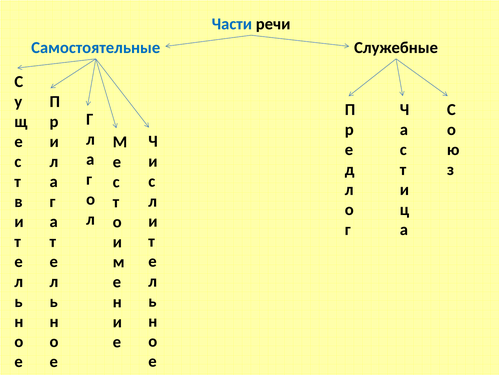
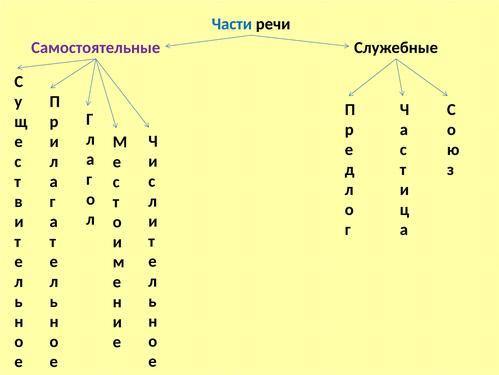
Самостоятельные colour: blue -> purple (96, 47)
